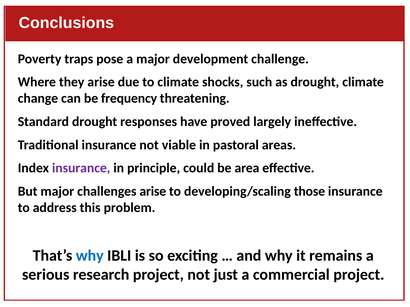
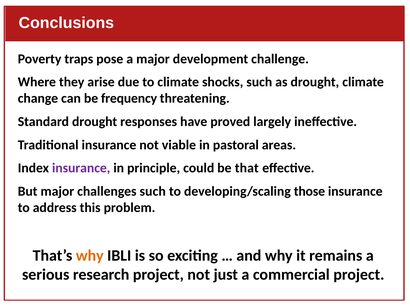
area: area -> that (247, 168)
challenges arise: arise -> such (153, 192)
why colour: blue -> orange (90, 256)
